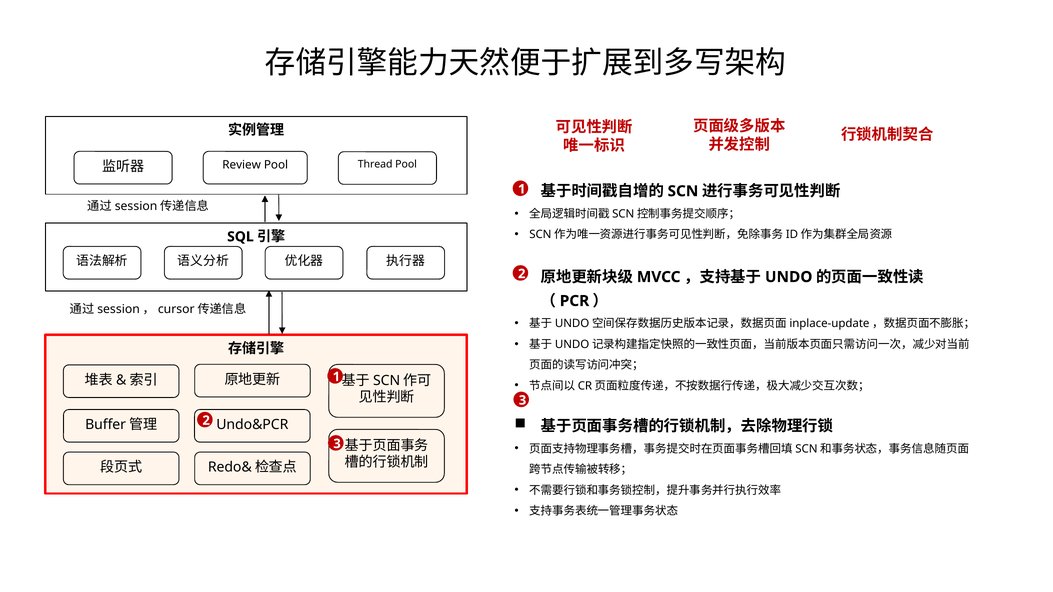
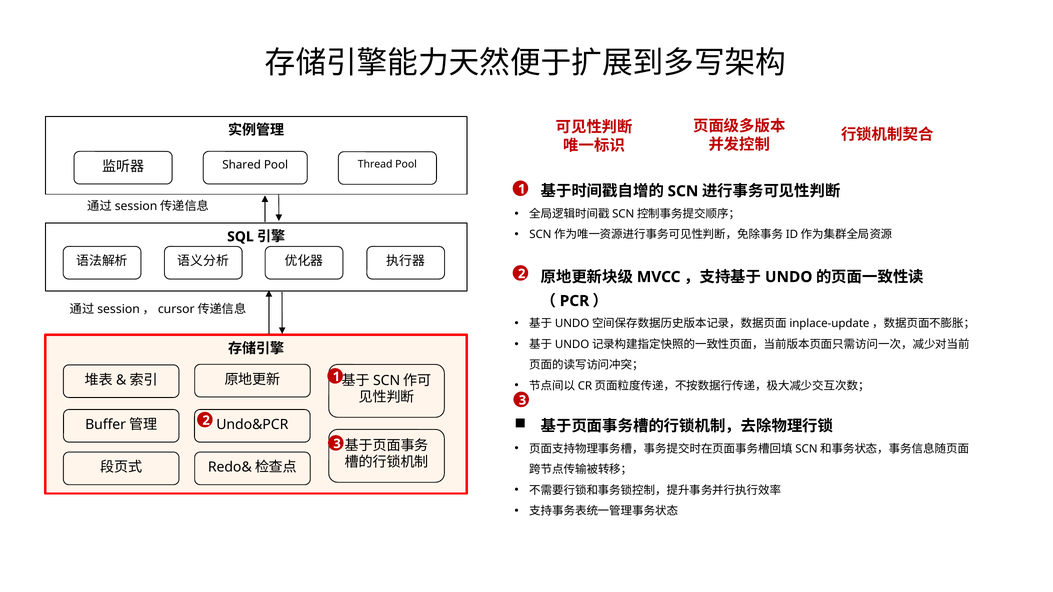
Review: Review -> Shared (242, 165)
